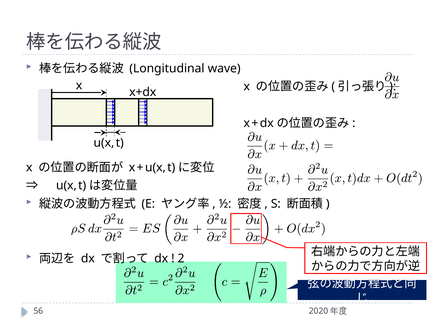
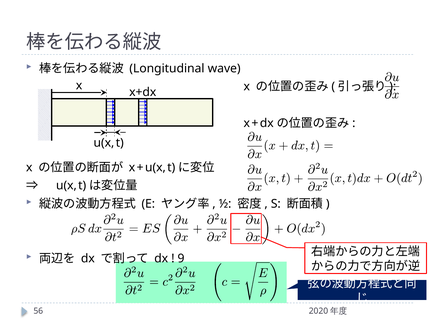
2: 2 -> 9 (181, 258)
